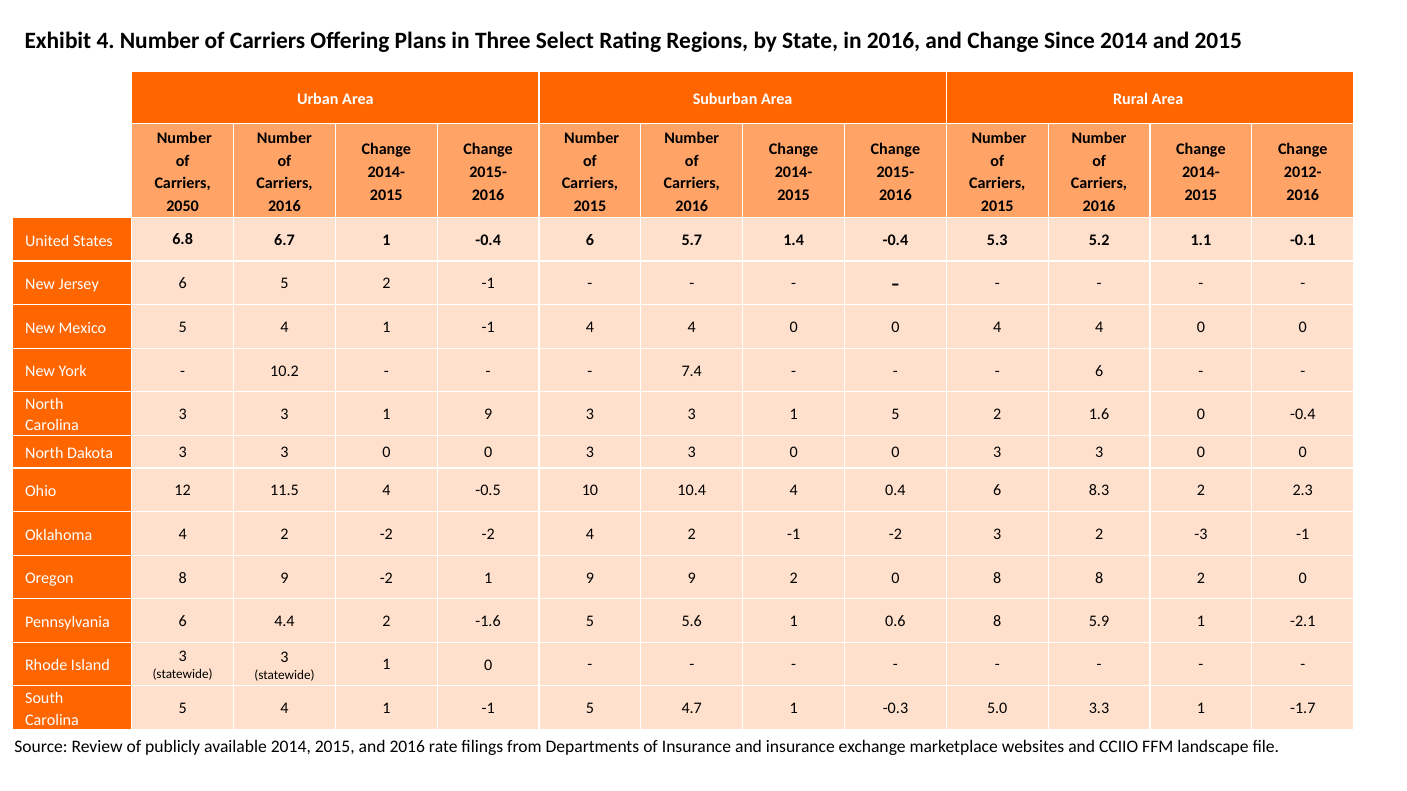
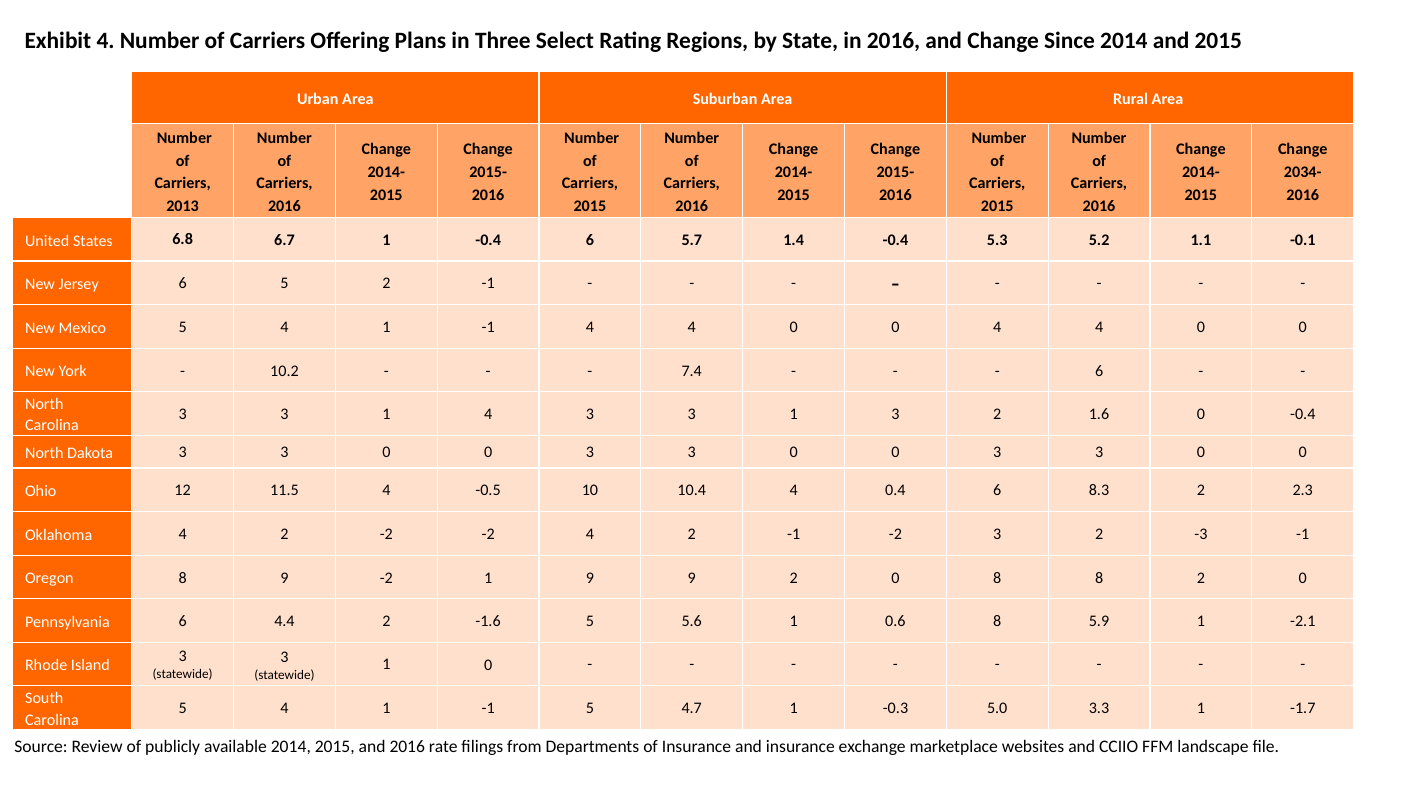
2012-: 2012- -> 2034- (1303, 172)
2050: 2050 -> 2013 (183, 206)
3 1 9: 9 -> 4 (488, 415)
1 5: 5 -> 3 (895, 415)
